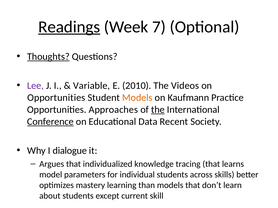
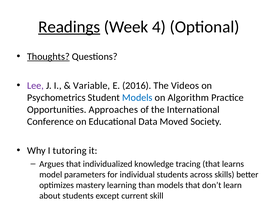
7: 7 -> 4 (159, 27)
2010: 2010 -> 2016 (137, 86)
Opportunities: Opportunities -> Psychometrics (56, 98)
Models colour: orange -> blue (137, 98)
Kaufmann: Kaufmann -> Algorithm (188, 98)
the underline: present -> none (158, 110)
Conference underline: present -> none (50, 122)
Recent: Recent -> Moved (174, 122)
dialogue: dialogue -> tutoring (70, 151)
